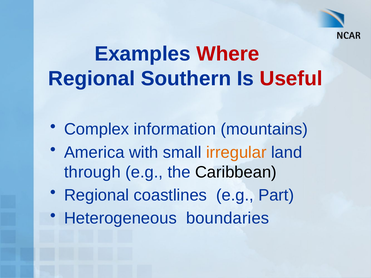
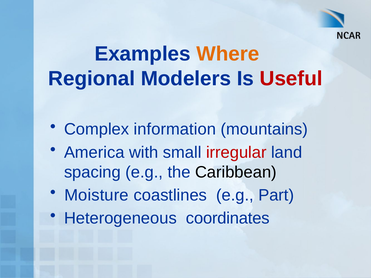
Where colour: red -> orange (228, 54)
Southern: Southern -> Modelers (186, 79)
irregular colour: orange -> red (236, 152)
through: through -> spacing (92, 172)
Regional: Regional -> Moisture (96, 195)
boundaries: boundaries -> coordinates (228, 218)
